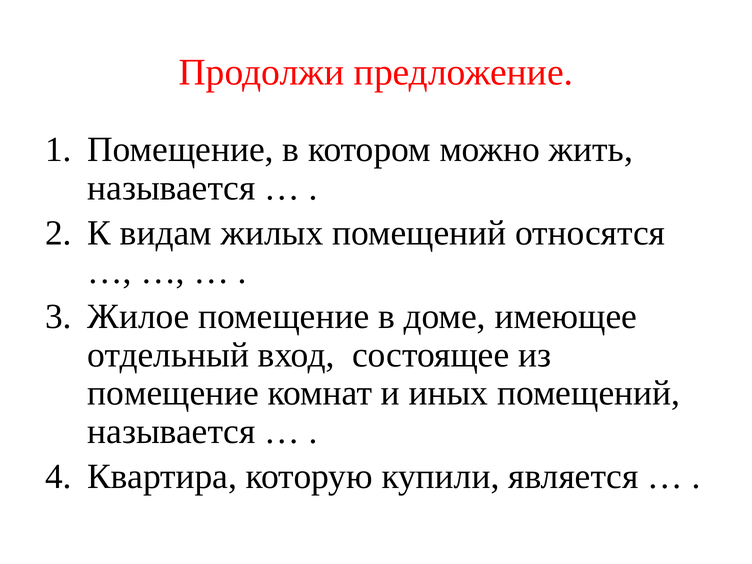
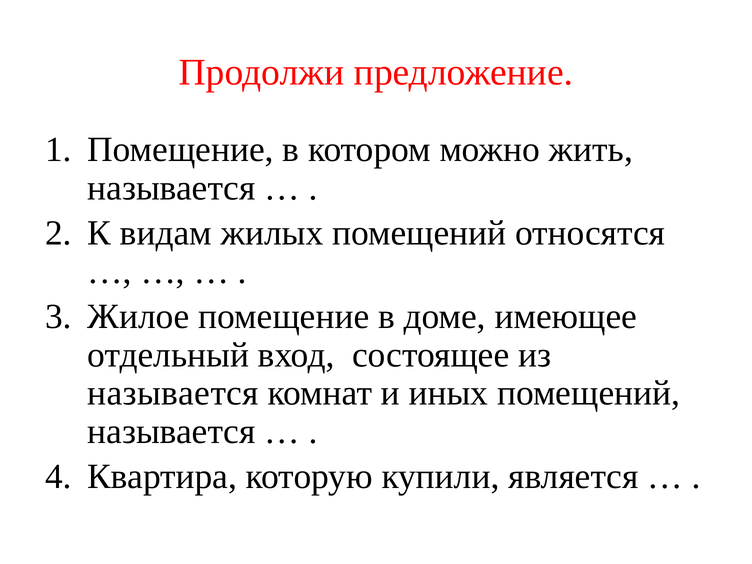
помещение: помещение -> называется (173, 393)
